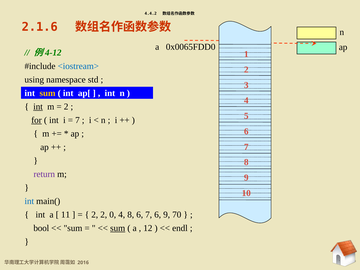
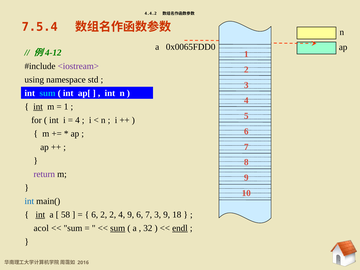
2.1.6: 2.1.6 -> 7.5.4 (40, 27)
<iostream> colour: blue -> purple (78, 66)
sum colour: yellow -> light blue (48, 93)
2: 2 -> 1 (66, 107)
for underline: present -> none (36, 120)
7: 7 -> 4 (77, 120)
int underline: none -> present (40, 215)
11: 11 -> 58 (66, 215)
2: 2 -> 6 (95, 215)
2 0: 0 -> 2 (113, 215)
4 8: 8 -> 9 (131, 215)
7 6: 6 -> 3 (158, 215)
70: 70 -> 18 (177, 215)
bool: bool -> acol (41, 228)
12: 12 -> 32 (148, 228)
endl underline: none -> present (180, 228)
